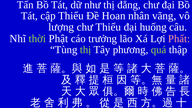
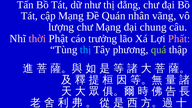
cập Thiểu: Thiểu -> Mạng (71, 16)
Hoan: Hoan -> Quán (114, 16)
chư Thiểu: Thiểu -> Mạng (108, 27)
huống: huống -> chung (153, 27)
thời colour: light green -> pink (37, 39)
thị colour: light green -> light blue (86, 50)
